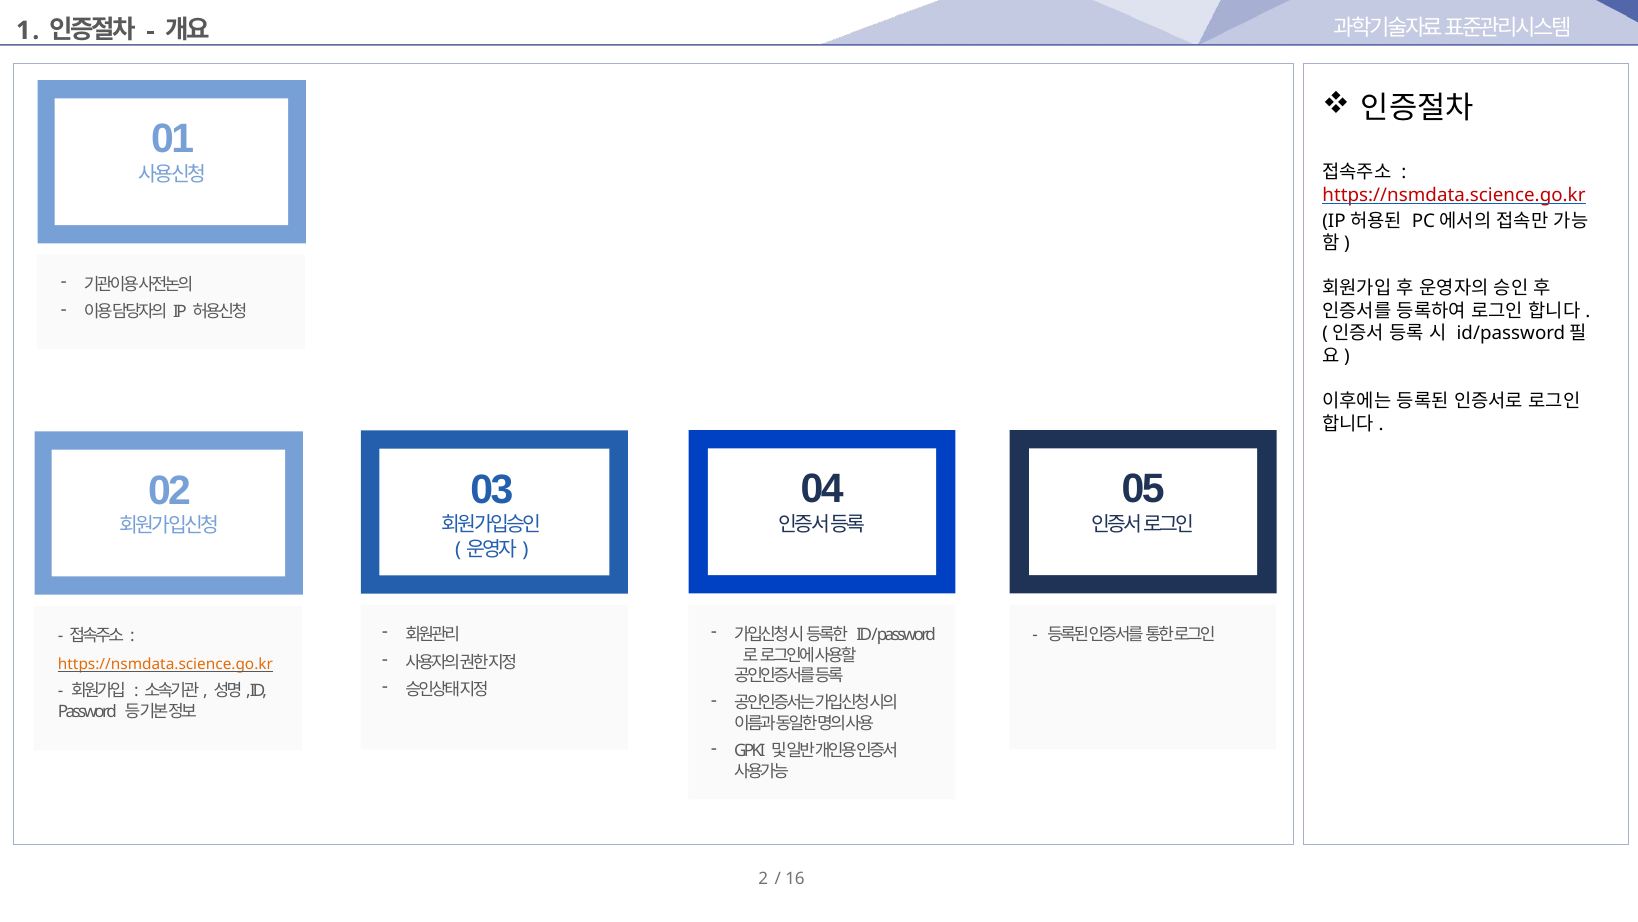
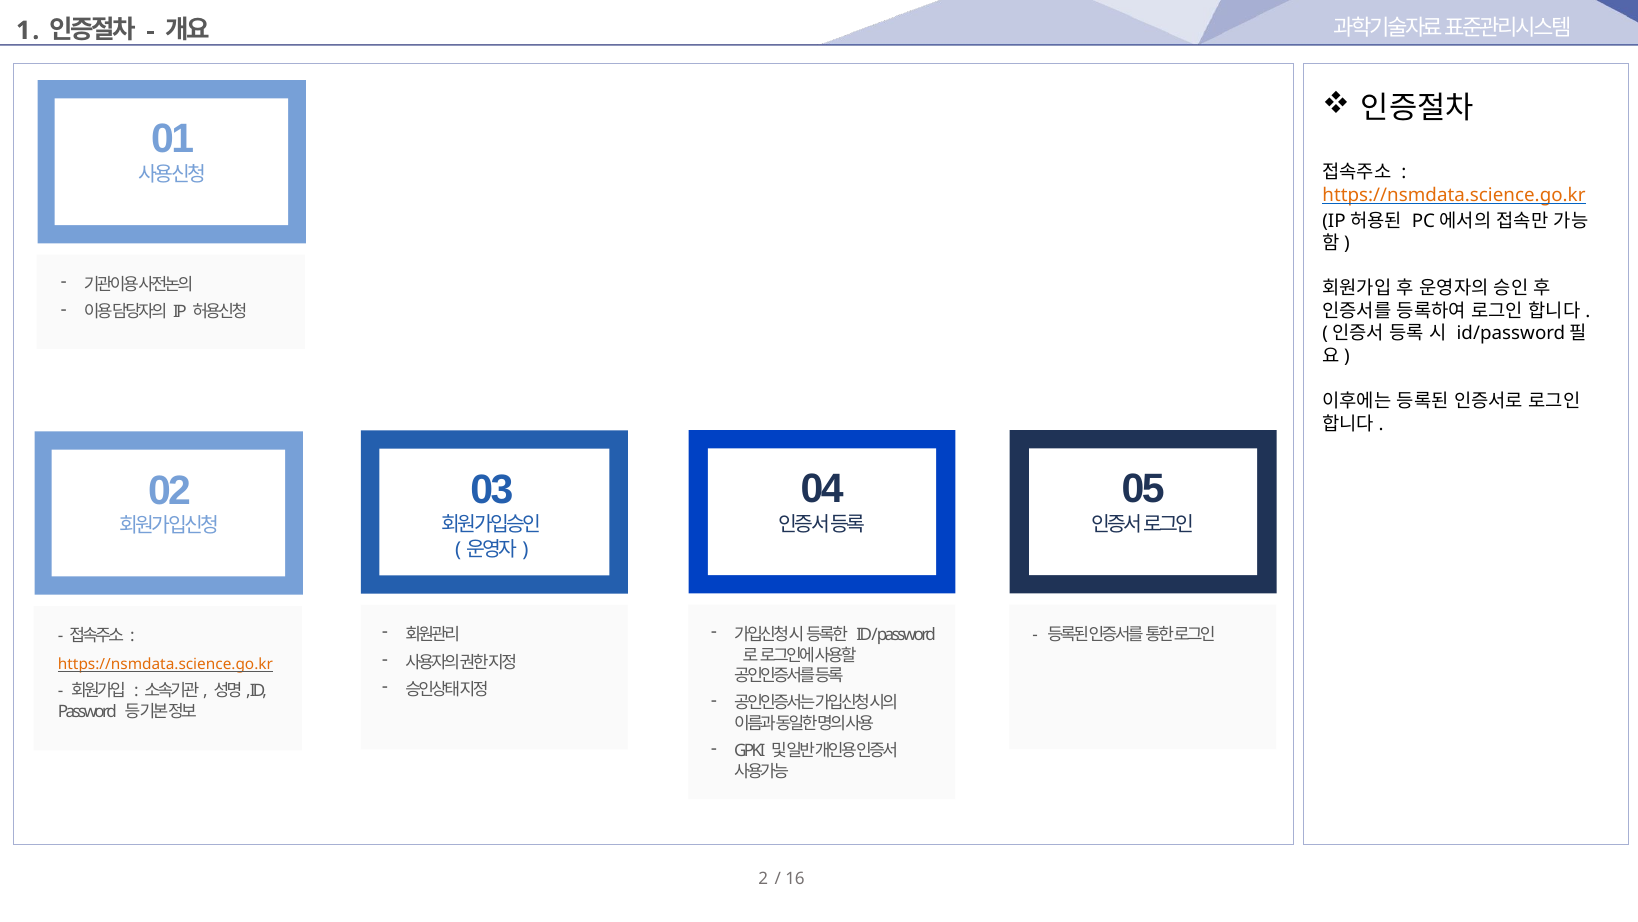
https://nsmdata.science.go.kr colour: red -> orange (1454, 195)
